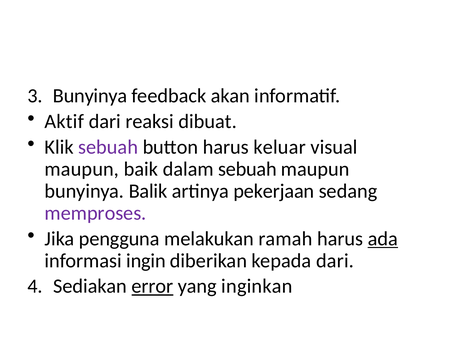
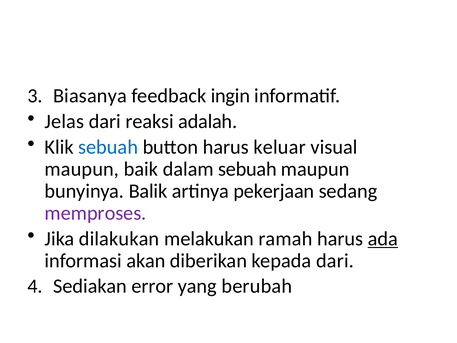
Bunyinya: Bunyinya -> Biasanya (90, 96)
akan: akan -> ingin (230, 96)
Aktif: Aktif -> Jelas (64, 121)
dibuat: dibuat -> adalah (208, 121)
sebuah colour: purple -> blue (108, 147)
pengguna: pengguna -> dilakukan (119, 239)
ingin: ingin -> akan (146, 260)
error underline: present -> none (152, 286)
inginkan: inginkan -> berubah (257, 286)
